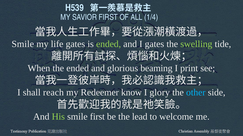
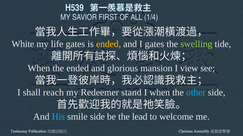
Smile: Smile -> White (23, 44)
ended colour: light green -> yellow (109, 44)
beaming: beaming -> mansion (156, 69)
print: print -> view (189, 69)
know: know -> stand (131, 93)
I glory: glory -> when (160, 93)
His colour: light green -> light blue (58, 117)
smile first: first -> side (97, 117)
